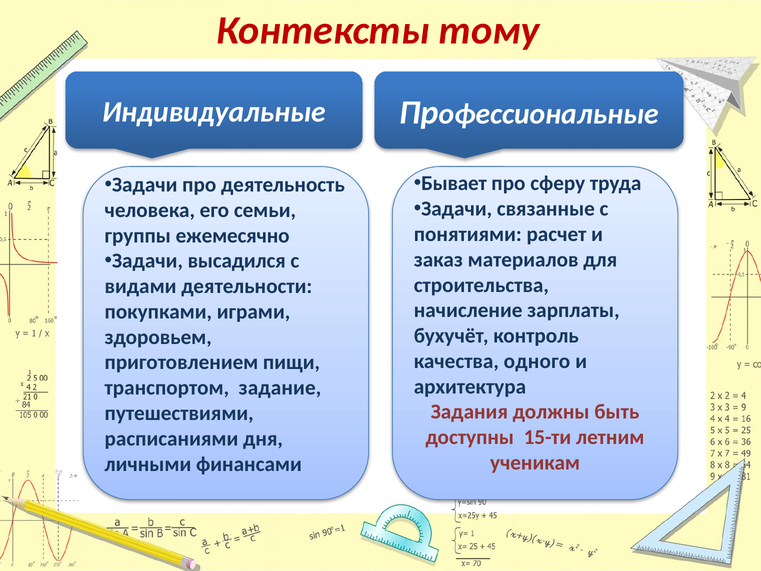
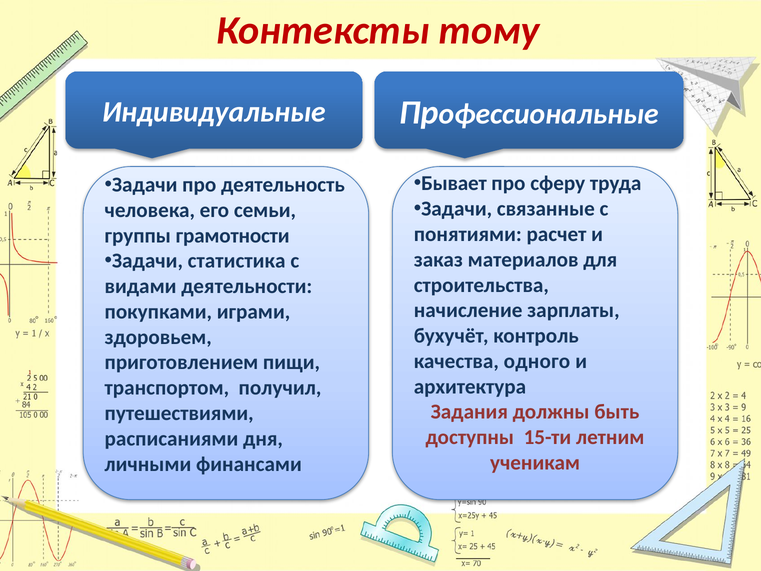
ежемесячно: ежемесячно -> грамотности (233, 235)
высадился: высадился -> статистика (237, 261)
задание: задание -> получил (280, 388)
